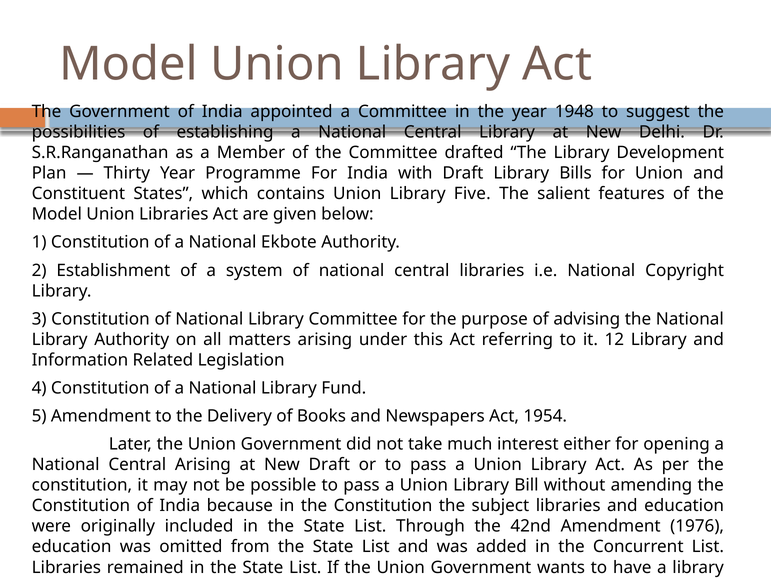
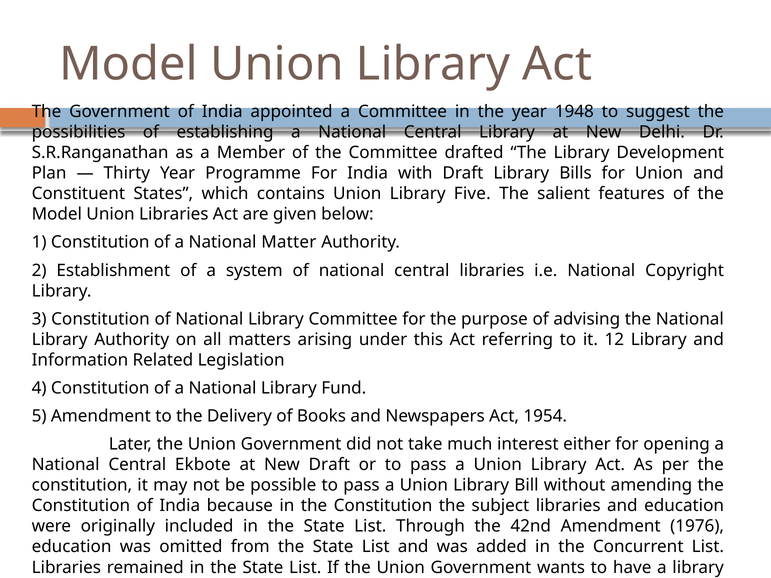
Ekbote: Ekbote -> Matter (289, 242)
Central Arising: Arising -> Ekbote (203, 465)
